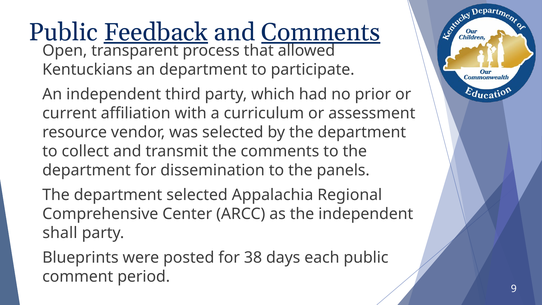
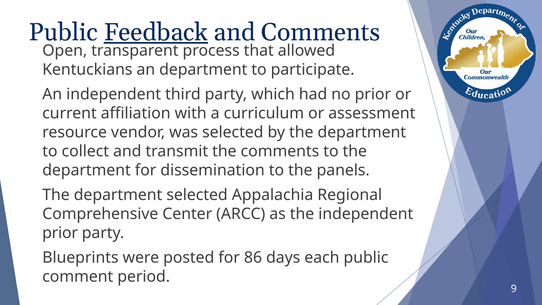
Comments underline: present -> none (321, 32)
shall: shall -> prior (60, 233)
38: 38 -> 86 (253, 257)
